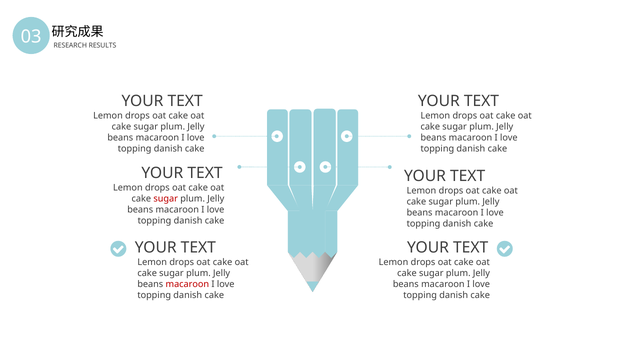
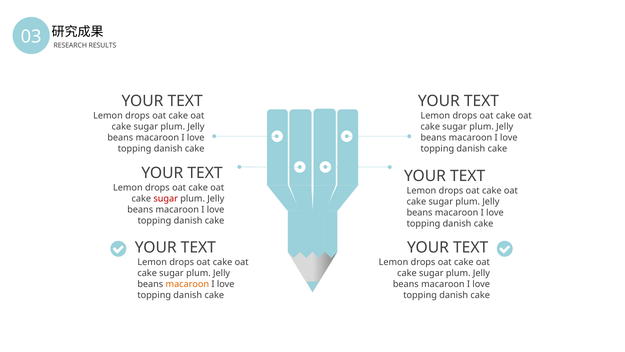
macaroon colour: red -> orange (187, 284)
